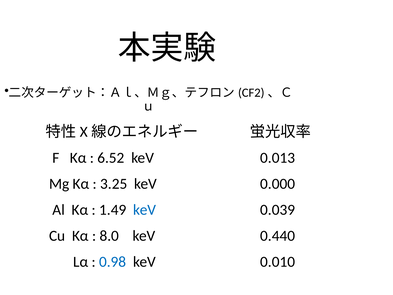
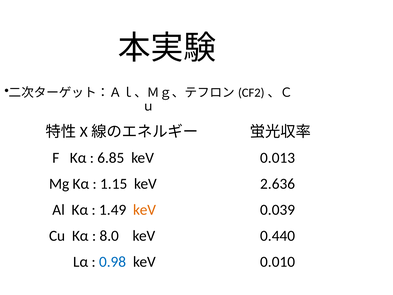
6.52: 6.52 -> 6.85 (111, 158)
3.25: 3.25 -> 1.15 (114, 184)
0.000: 0.000 -> 2.636 (278, 184)
keV colour: blue -> orange (145, 210)
